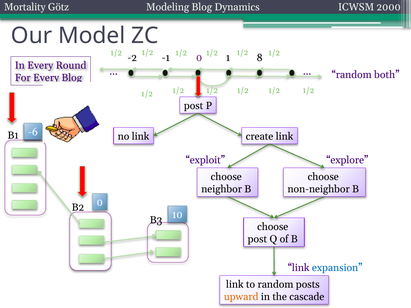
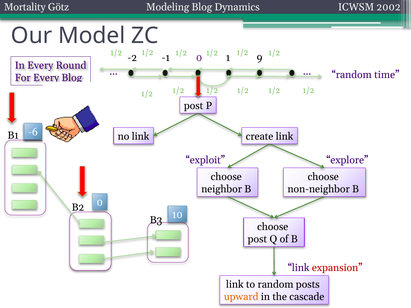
2000: 2000 -> 2002 (389, 7)
8: 8 -> 9 (260, 58)
both: both -> time (387, 75)
expansion colour: blue -> red (337, 268)
